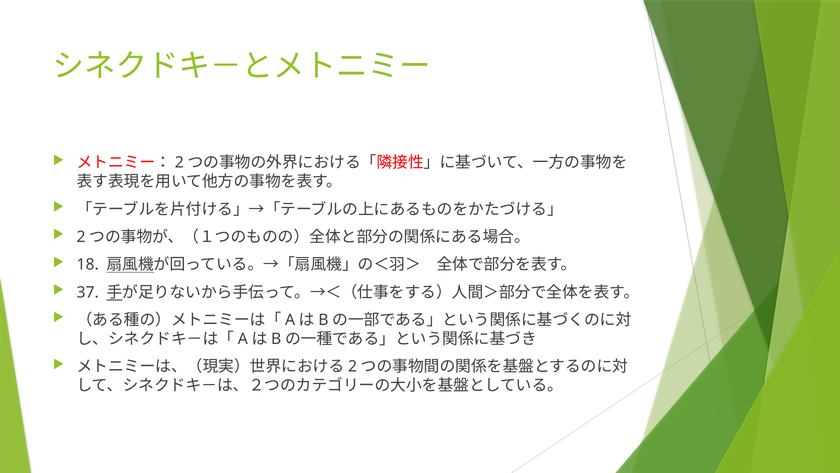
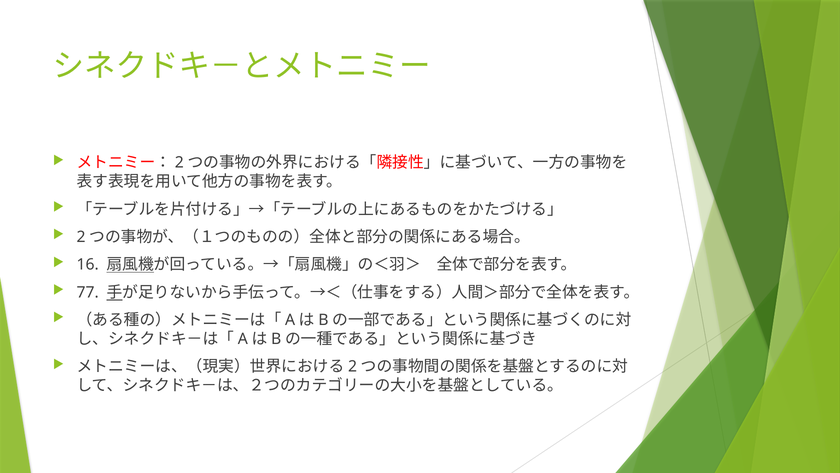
18: 18 -> 16 (88, 264)
37: 37 -> 77 (88, 292)
